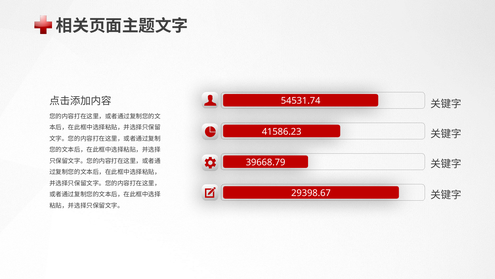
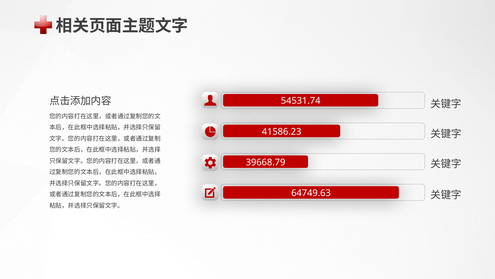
29398.67: 29398.67 -> 64749.63 (311, 193)
